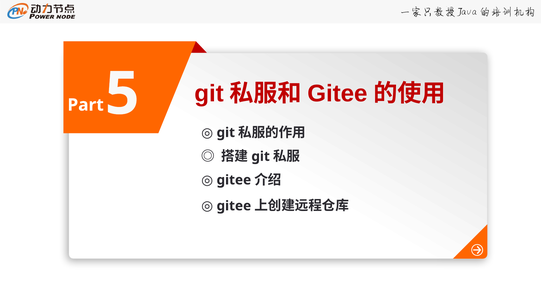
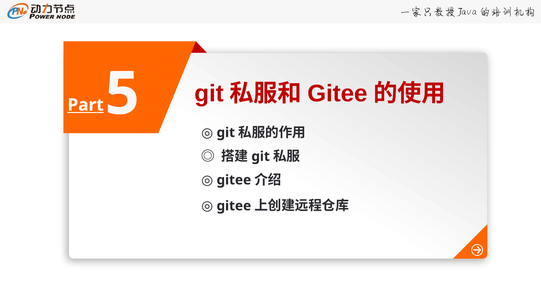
Part underline: none -> present (86, 105)
